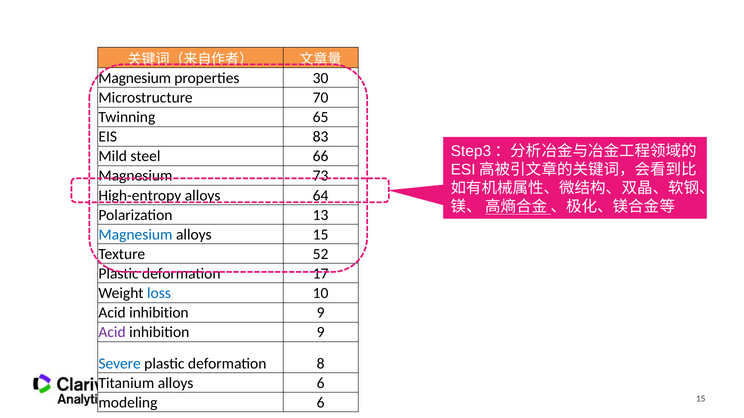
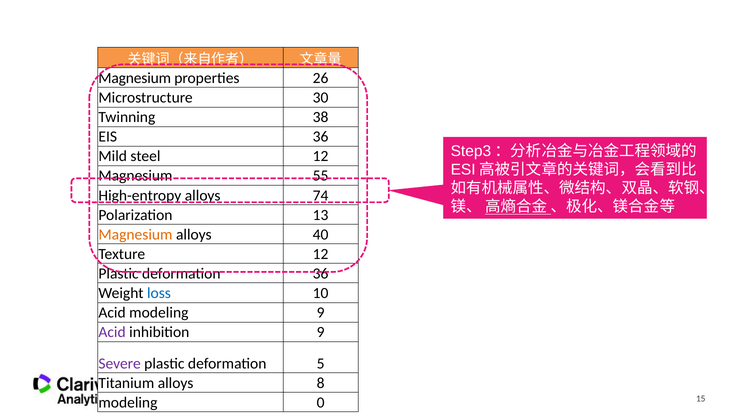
30: 30 -> 26 (321, 78)
70: 70 -> 30 (321, 98)
65: 65 -> 38 (321, 117)
EIS 83: 83 -> 36 (321, 137)
steel 66: 66 -> 12 (321, 157)
73: 73 -> 55 (321, 176)
64: 64 -> 74 (321, 196)
Magnesium colour: blue -> orange (135, 235)
alloys 15: 15 -> 40 (321, 235)
Texture 52: 52 -> 12 (321, 254)
deformation 17: 17 -> 36 (321, 274)
inhibition: inhibition -> modeling (159, 313)
Severe colour: blue -> purple (120, 364)
8: 8 -> 5 (321, 364)
alloys 6: 6 -> 8 (321, 384)
modeling 6: 6 -> 0 (321, 403)
